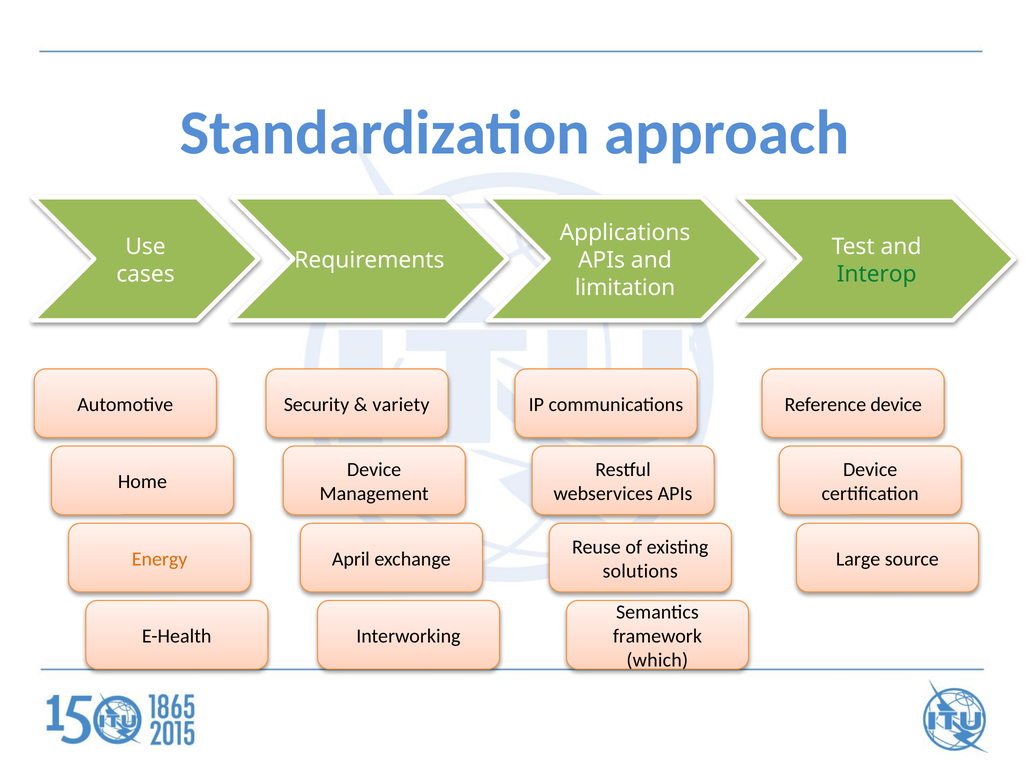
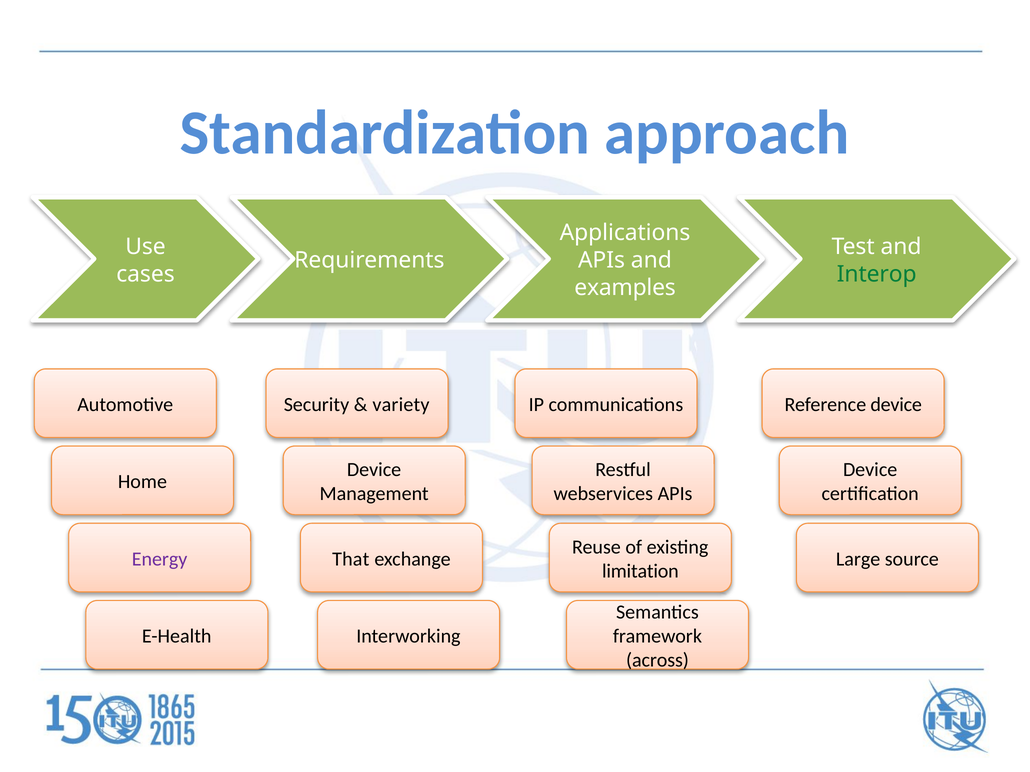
limitation: limitation -> examples (625, 288)
Energy colour: orange -> purple (160, 559)
April: April -> That (351, 559)
solutions: solutions -> limitation (640, 571)
which: which -> across (657, 661)
